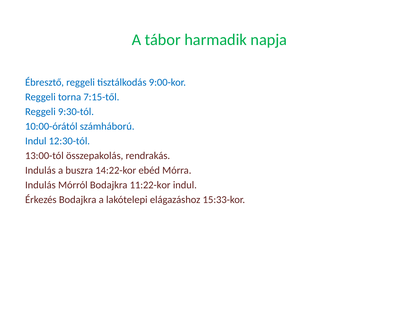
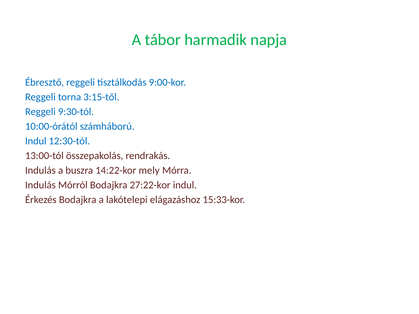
7:15-től: 7:15-től -> 3:15-től (101, 97)
ebéd: ebéd -> mely (149, 170)
11:22-kor: 11:22-kor -> 27:22-kor (150, 185)
